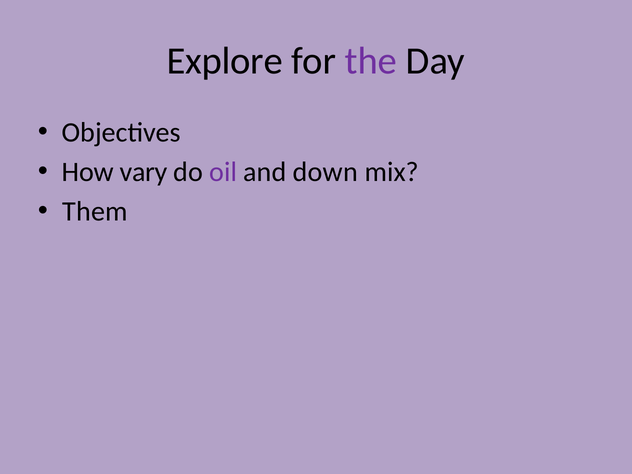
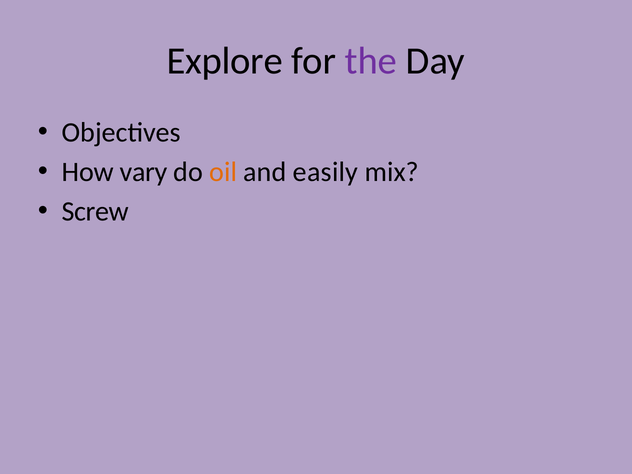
oil colour: purple -> orange (223, 172)
down: down -> easily (325, 172)
Them: Them -> Screw (95, 211)
